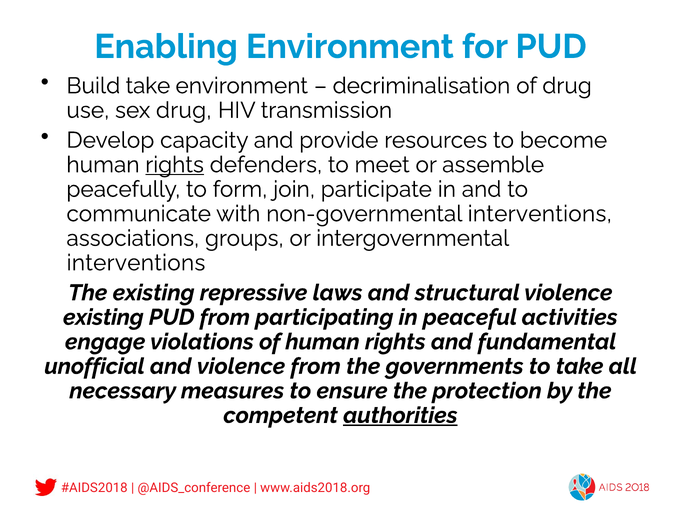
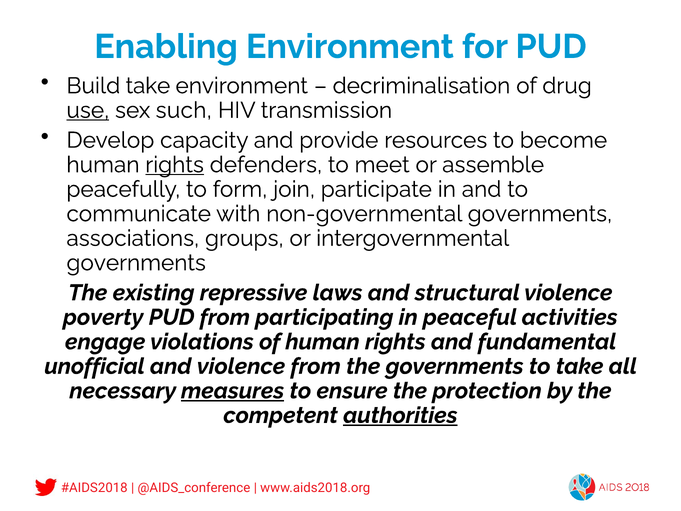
use underline: none -> present (88, 110)
sex drug: drug -> such (184, 110)
non-governmental interventions: interventions -> governments (540, 214)
interventions: interventions -> governments (136, 263)
existing: existing -> poverty (103, 317)
measures underline: none -> present (233, 391)
